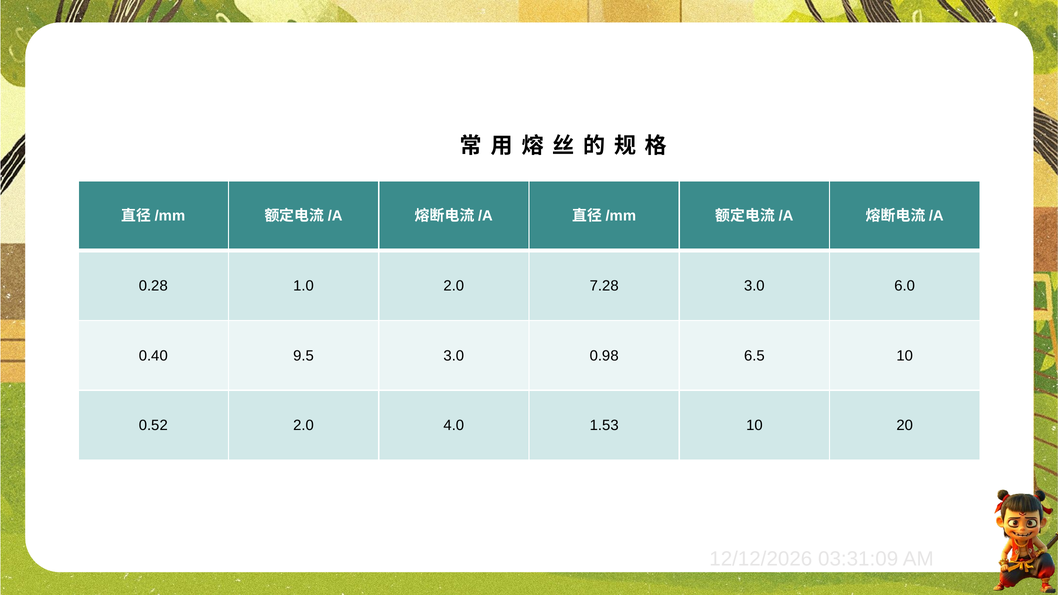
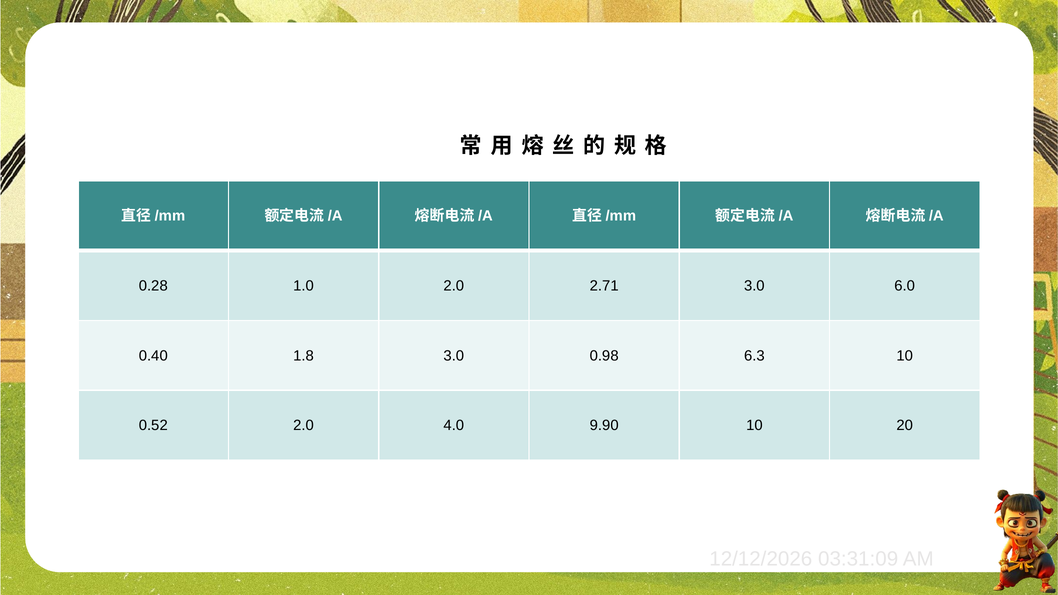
7.28: 7.28 -> 2.71 (604, 286)
9.5: 9.5 -> 1.8 (303, 356)
6.5: 6.5 -> 6.3 (754, 356)
1.53: 1.53 -> 9.90 (604, 426)
